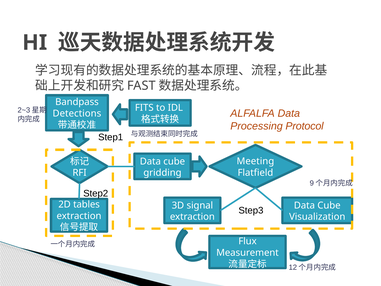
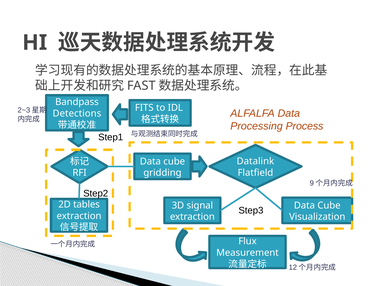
Protocol: Protocol -> Process (305, 126)
Meeting: Meeting -> Datalink (255, 161)
